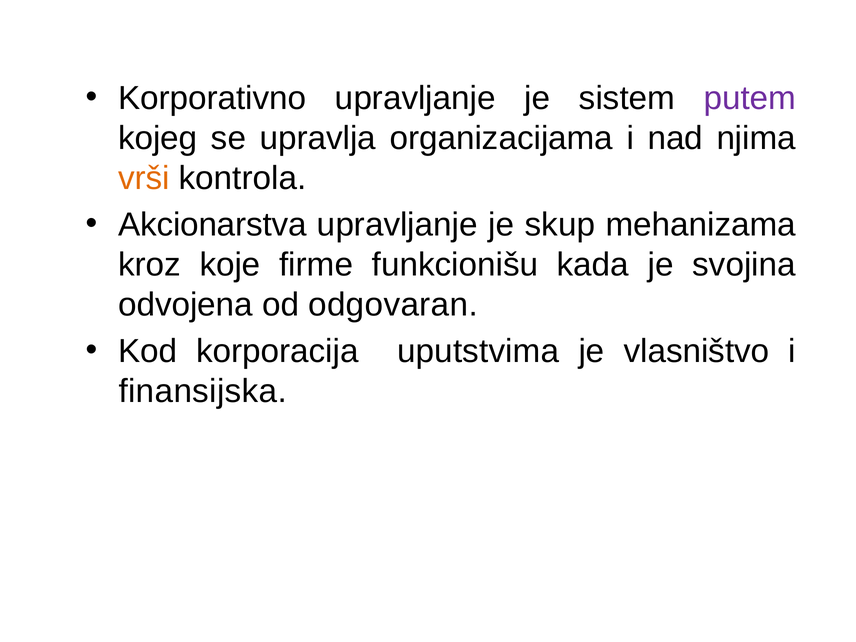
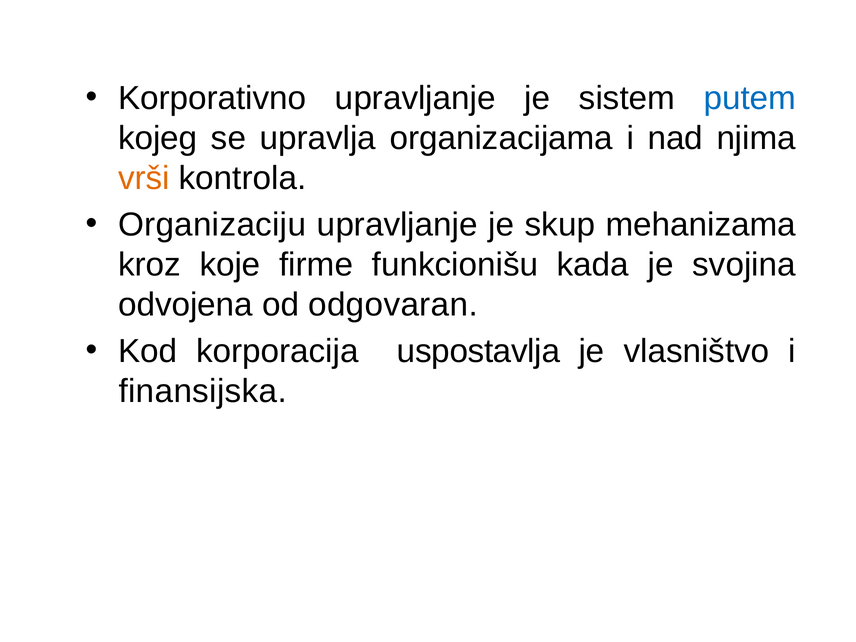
putem colour: purple -> blue (750, 98)
Akcionarstva: Akcionarstva -> Organizaciju (212, 225)
uputstvima: uputstvima -> uspostavlja (478, 351)
